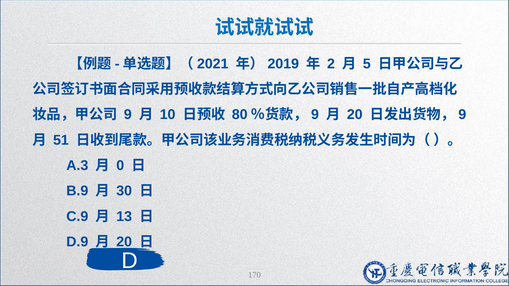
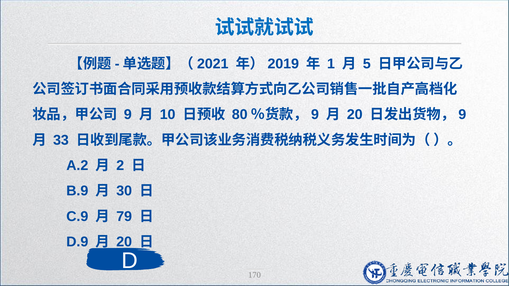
2: 2 -> 1 (331, 64)
51: 51 -> 33 (61, 140)
A.3: A.3 -> A.2 (77, 166)
0: 0 -> 2 (120, 166)
13: 13 -> 79 (124, 217)
